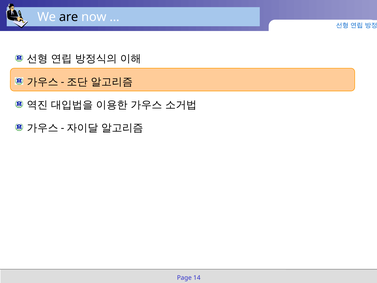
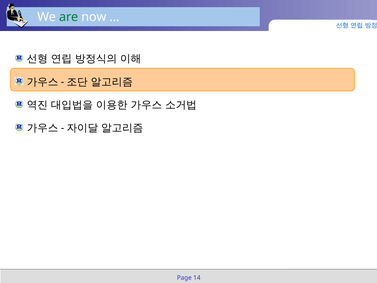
are colour: black -> green (69, 17)
